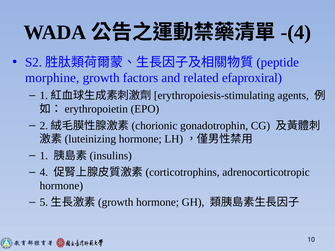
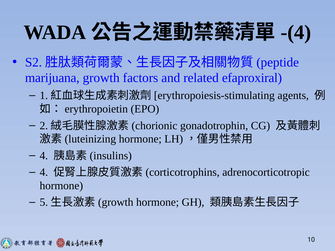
morphine: morphine -> marijuana (52, 78)
1: 1 -> 4 (44, 156)
